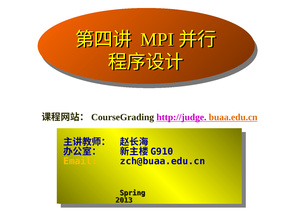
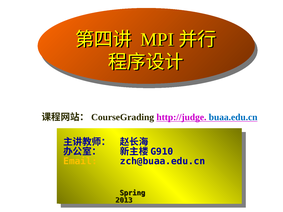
buaa.edu.cn colour: orange -> blue (233, 117)
